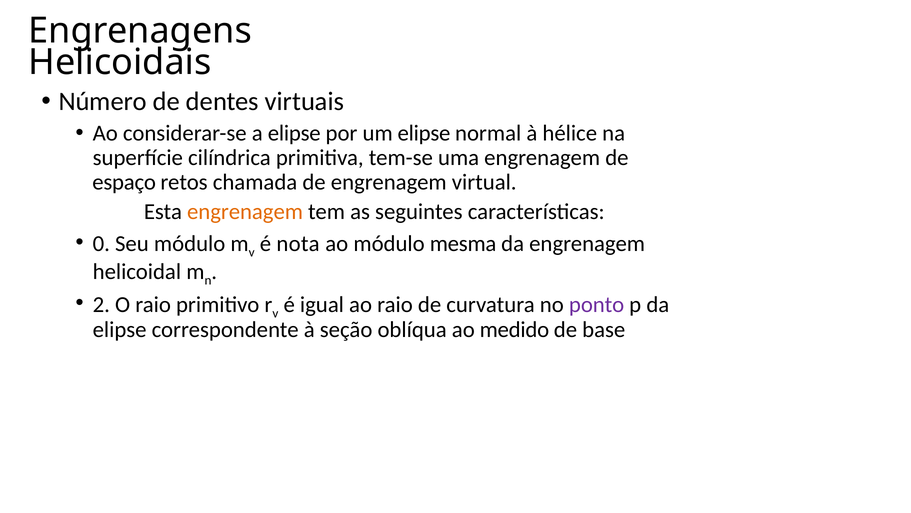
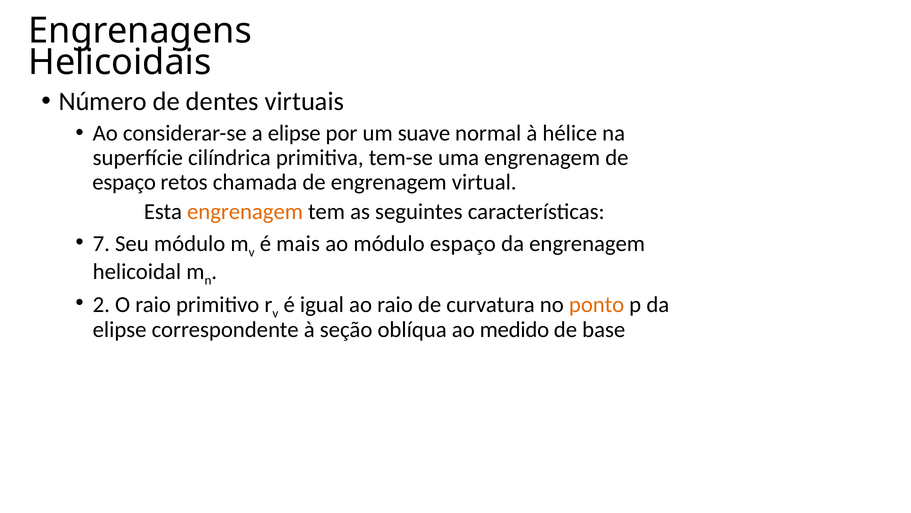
um elipse: elipse -> suave (424, 133)
0: 0 -> 7 (101, 243)
nota: nota -> mais (298, 243)
módulo mesma: mesma -> espaço (463, 243)
ponto colour: purple -> orange (597, 304)
